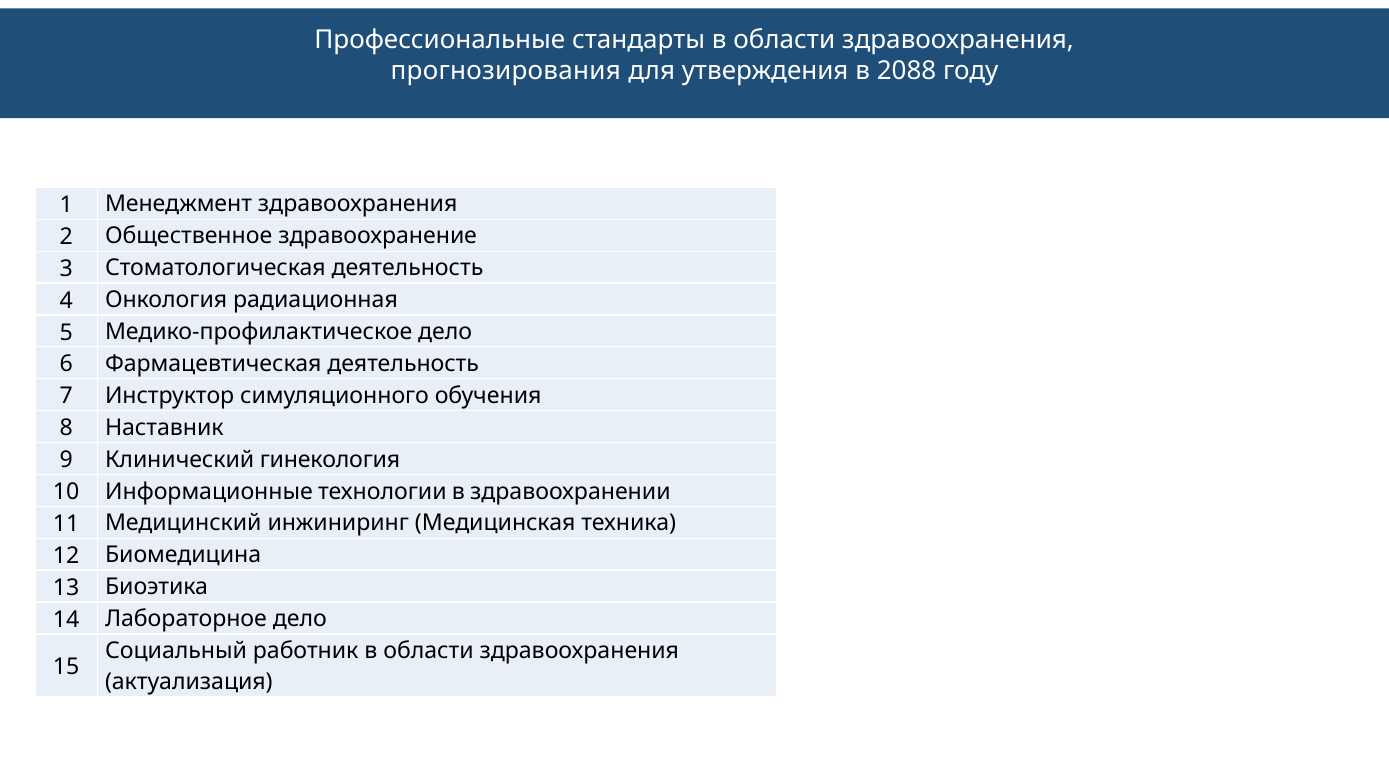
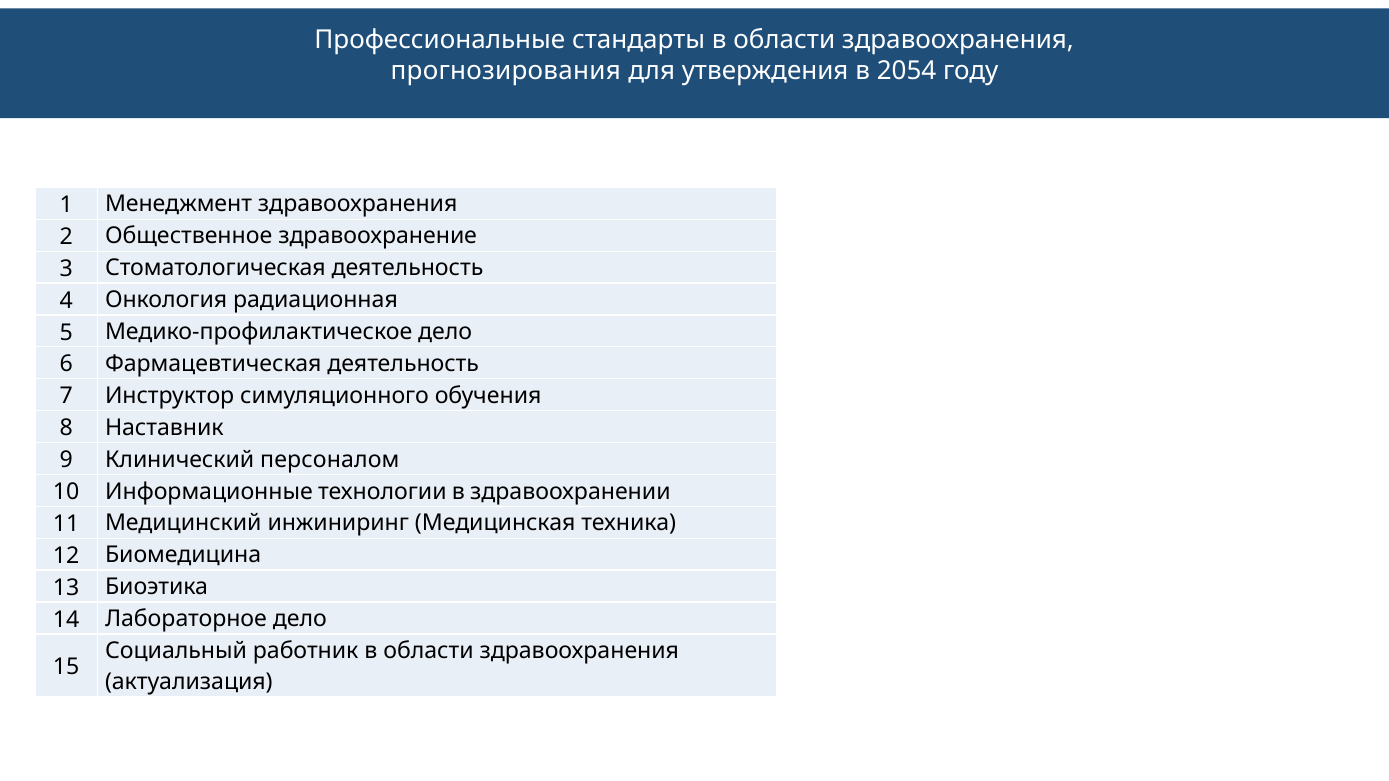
2088: 2088 -> 2054 (907, 71)
гинекология: гинекология -> персоналом (330, 460)
